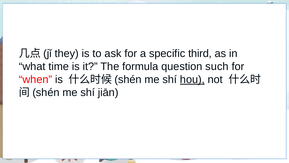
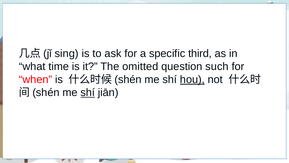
they: they -> sing (67, 53)
formula: formula -> omitted (140, 66)
shí underline: none -> present (88, 92)
